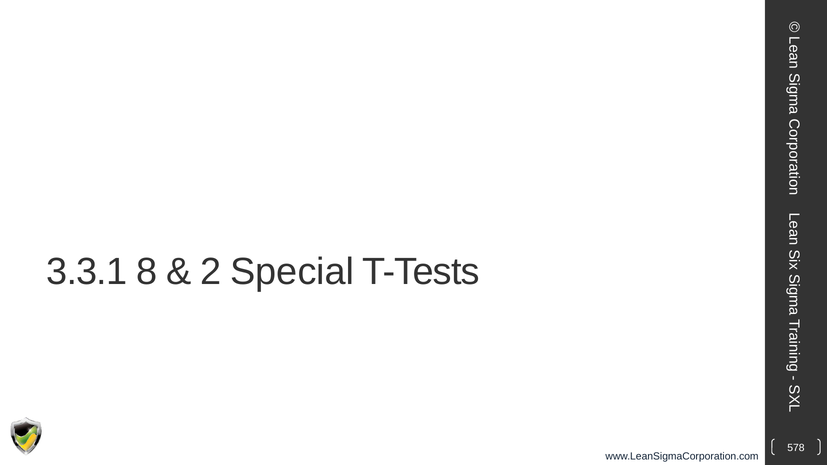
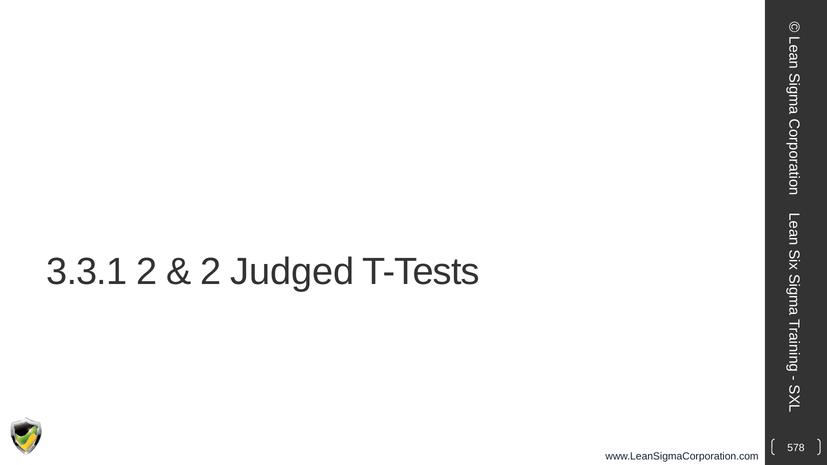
3.3.1 8: 8 -> 2 (147, 272)
Special: Special -> Judged (292, 272)
